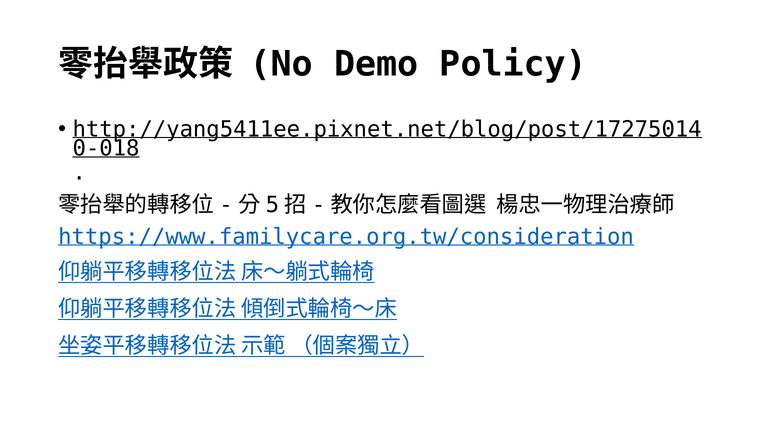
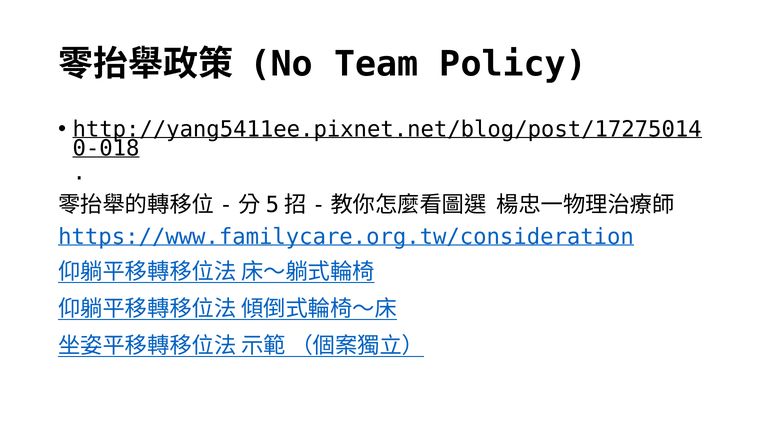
Demo: Demo -> Team (376, 64)
